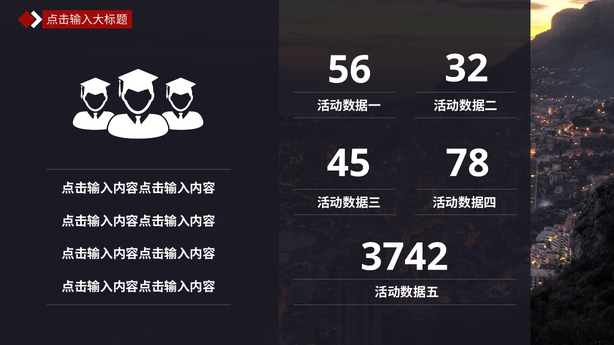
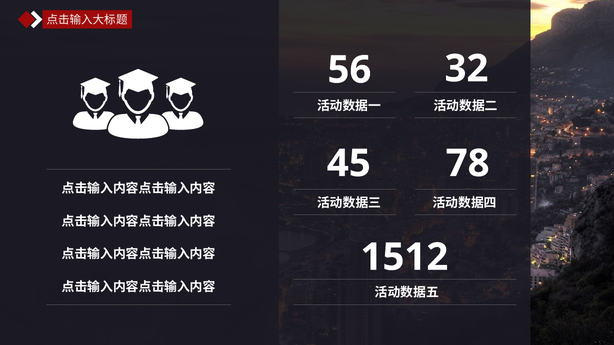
3742: 3742 -> 1512 (404, 257)
